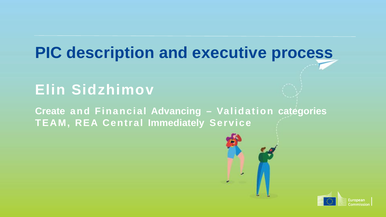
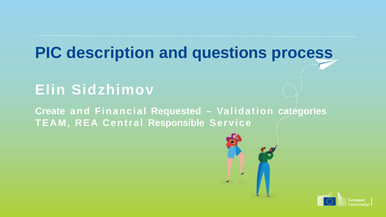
executive: executive -> questions (230, 53)
Advancing: Advancing -> Requested (176, 111)
Immediately: Immediately -> Responsible (176, 123)
